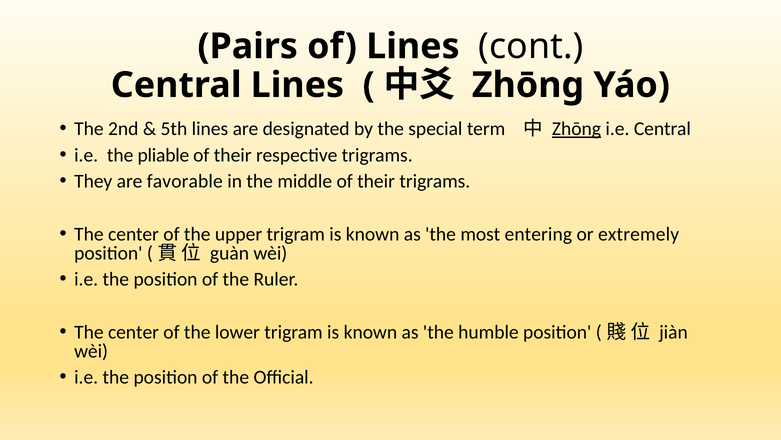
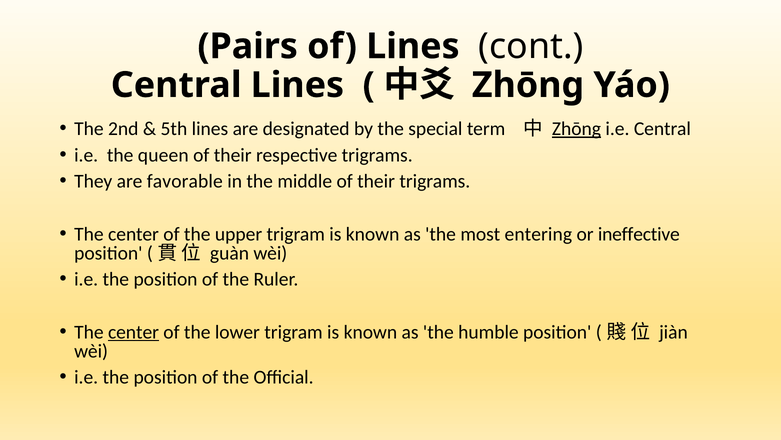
pliable: pliable -> queen (163, 155)
extremely: extremely -> ineffective (639, 234)
center underline: none -> present (134, 332)
